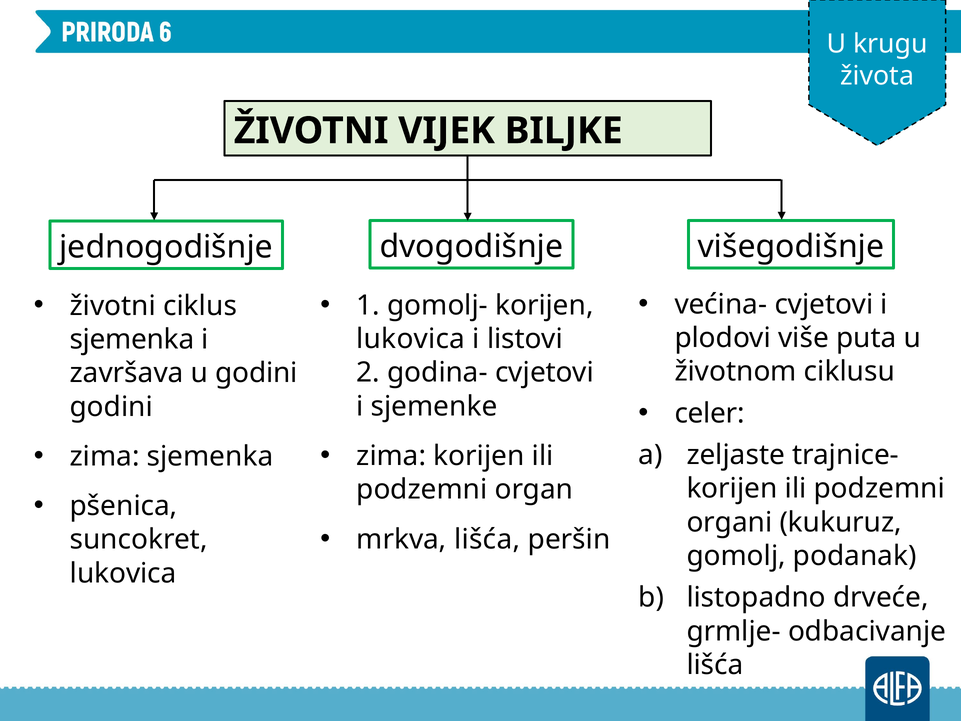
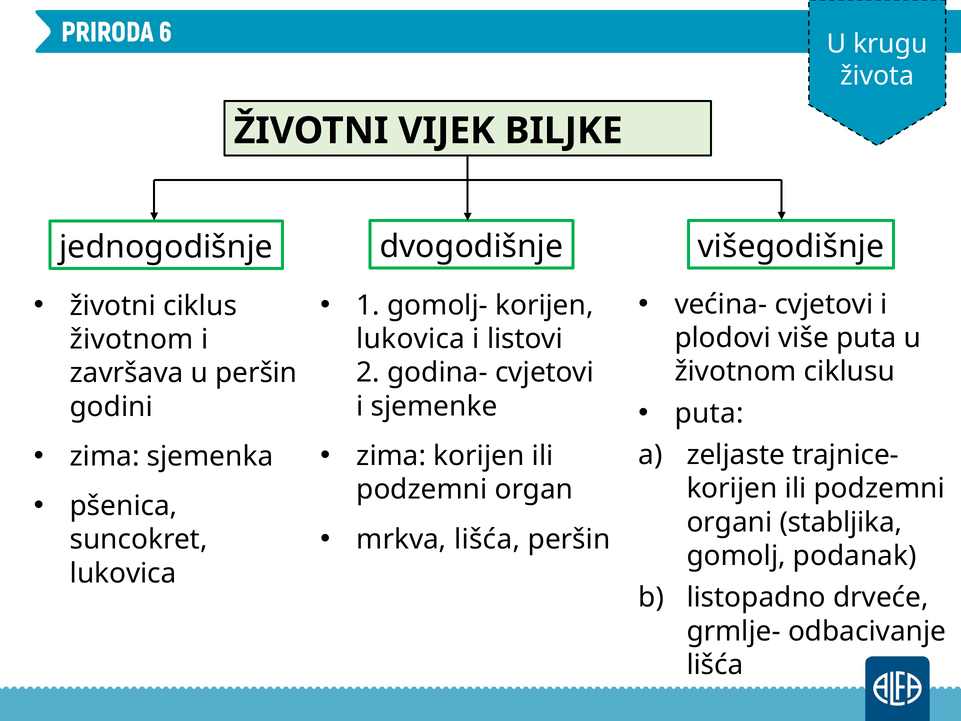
sjemenka: sjemenka -> životnom (132, 339)
u godini: godini -> peršin (256, 373)
celer: celer -> puta (709, 413)
kukuruz: kukuruz -> stabljika (841, 522)
